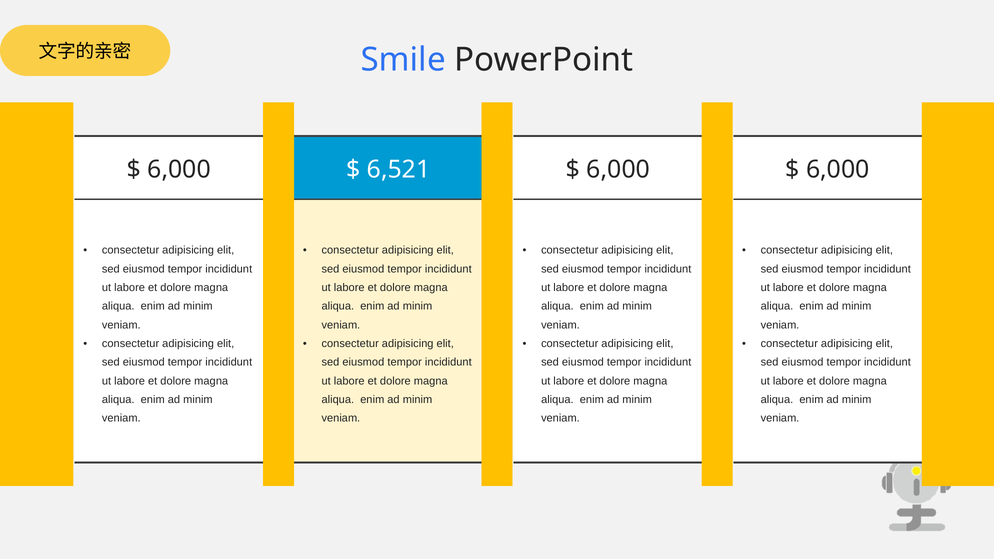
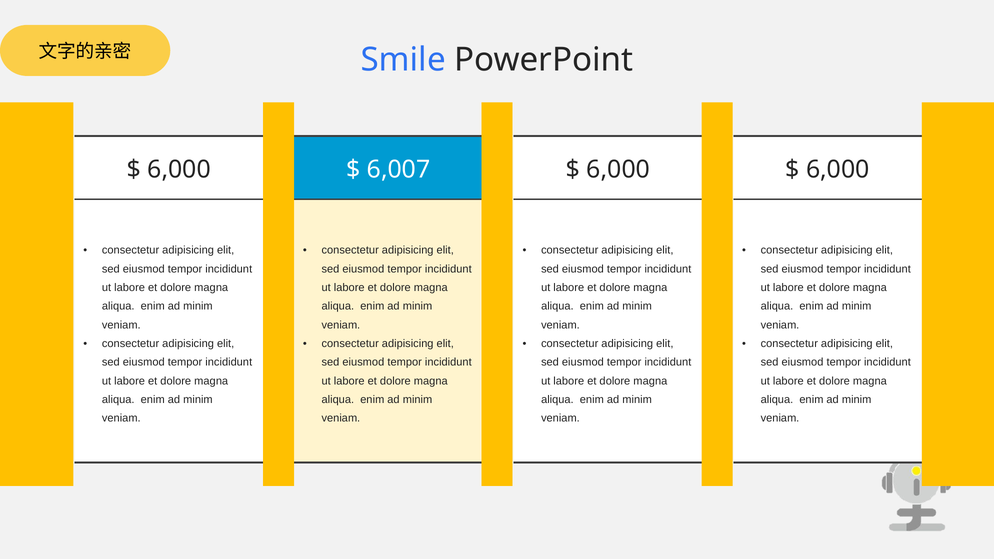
6,521: 6,521 -> 6,007 (399, 169)
